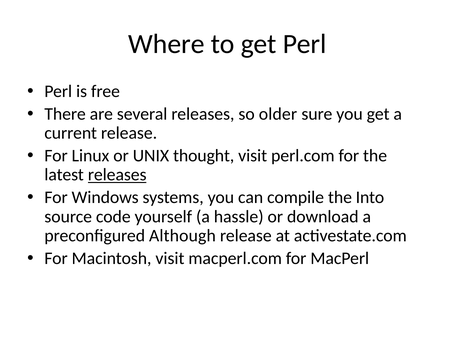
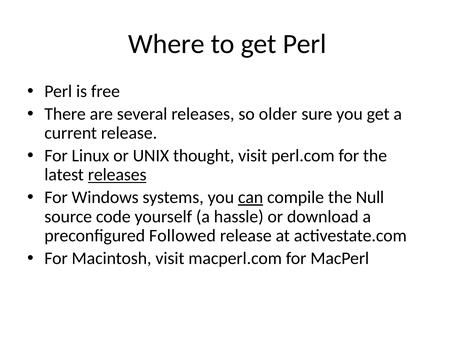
can underline: none -> present (251, 198)
Into: Into -> Null (370, 198)
Although: Although -> Followed (182, 236)
